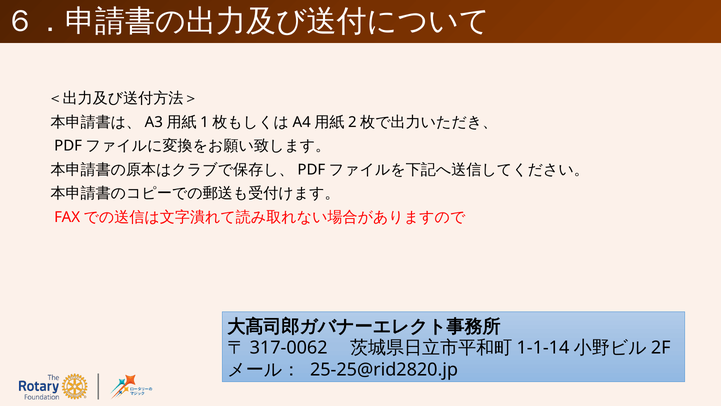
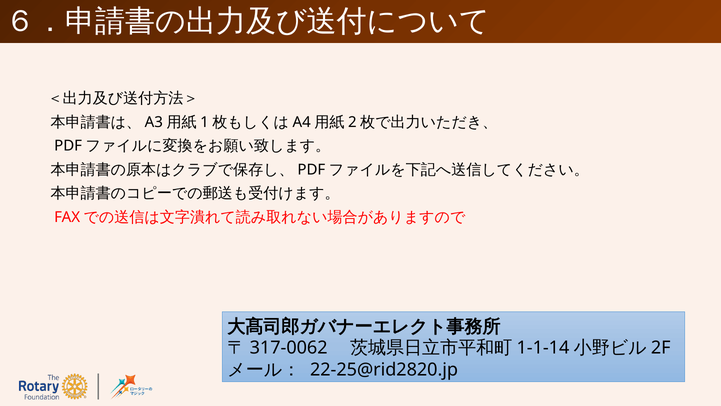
25-25@rid2820.jp: 25-25@rid2820.jp -> 22-25@rid2820.jp (384, 369)
